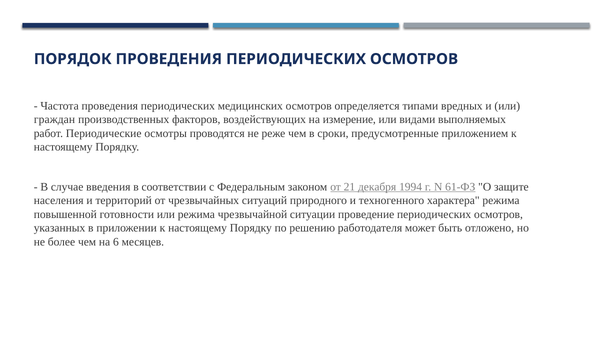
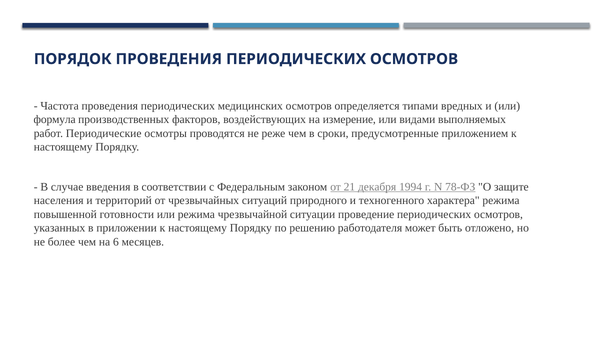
граждан: граждан -> формула (55, 120)
61-ФЗ: 61-ФЗ -> 78-ФЗ (460, 187)
